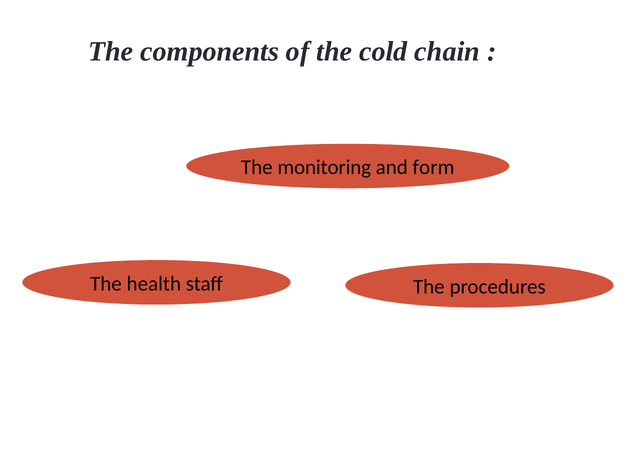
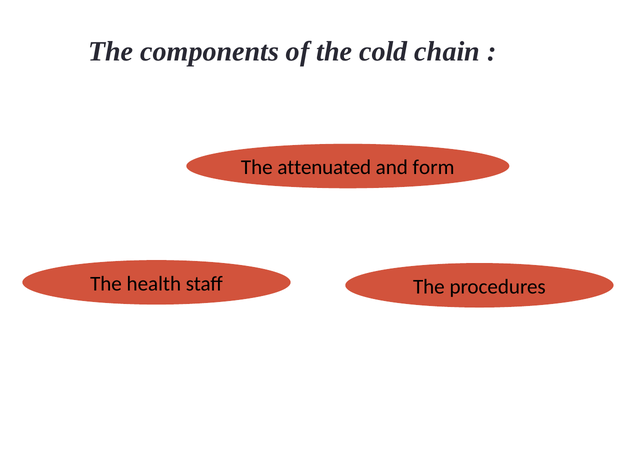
monitoring: monitoring -> attenuated (324, 168)
